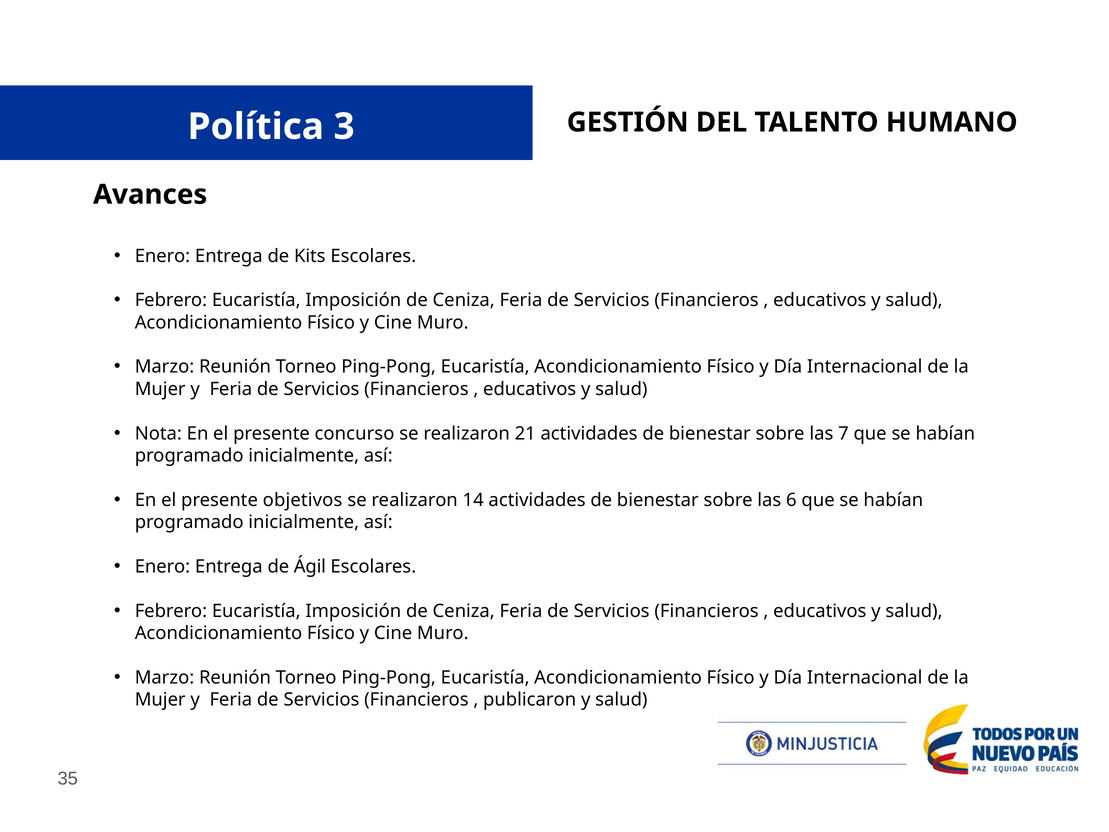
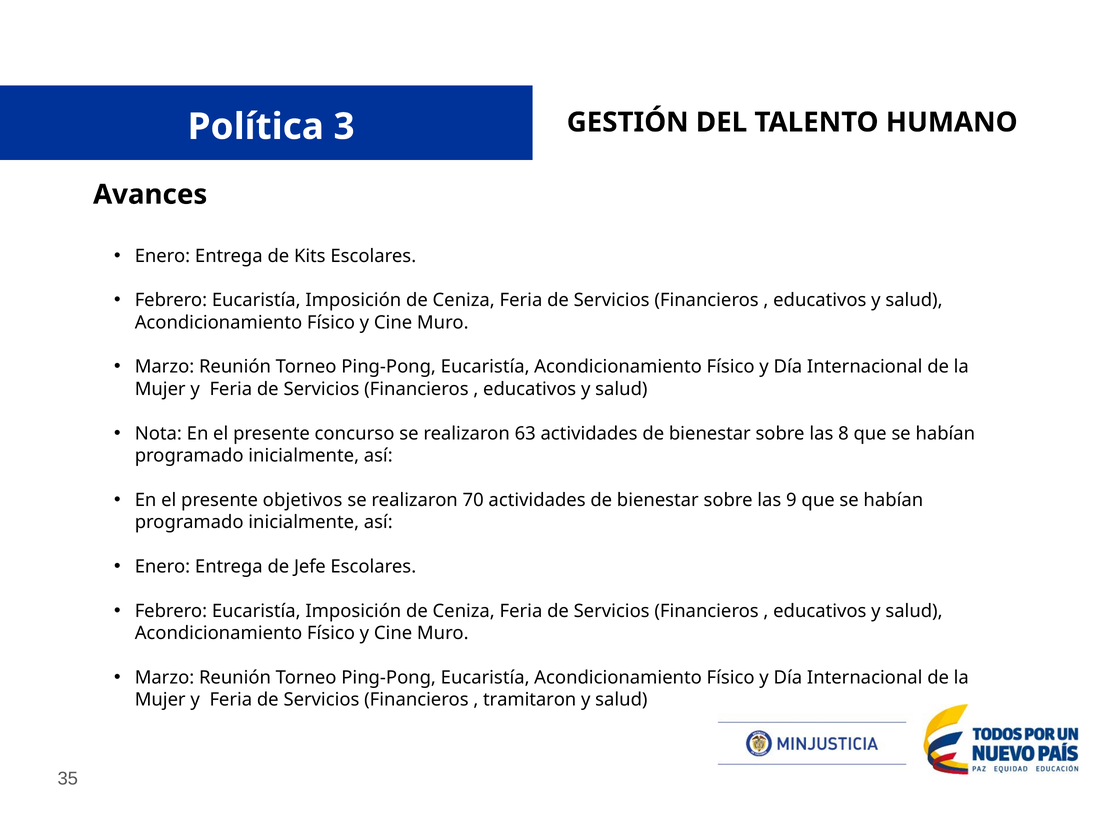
21: 21 -> 63 (525, 433)
7: 7 -> 8 (843, 433)
14: 14 -> 70 (473, 500)
6: 6 -> 9 (791, 500)
Ágil: Ágil -> Jefe (310, 566)
publicaron: publicaron -> tramitaron (530, 699)
